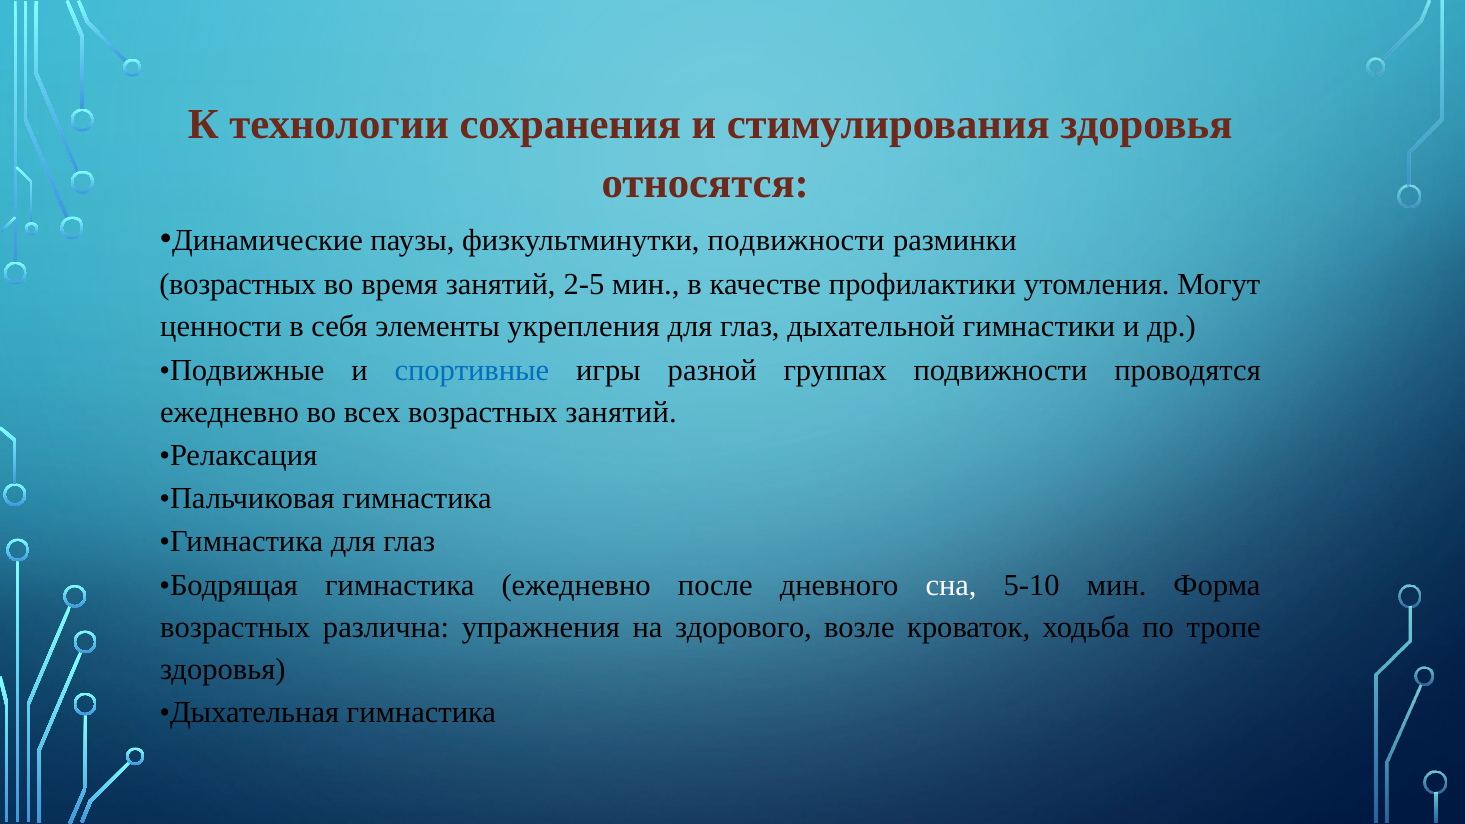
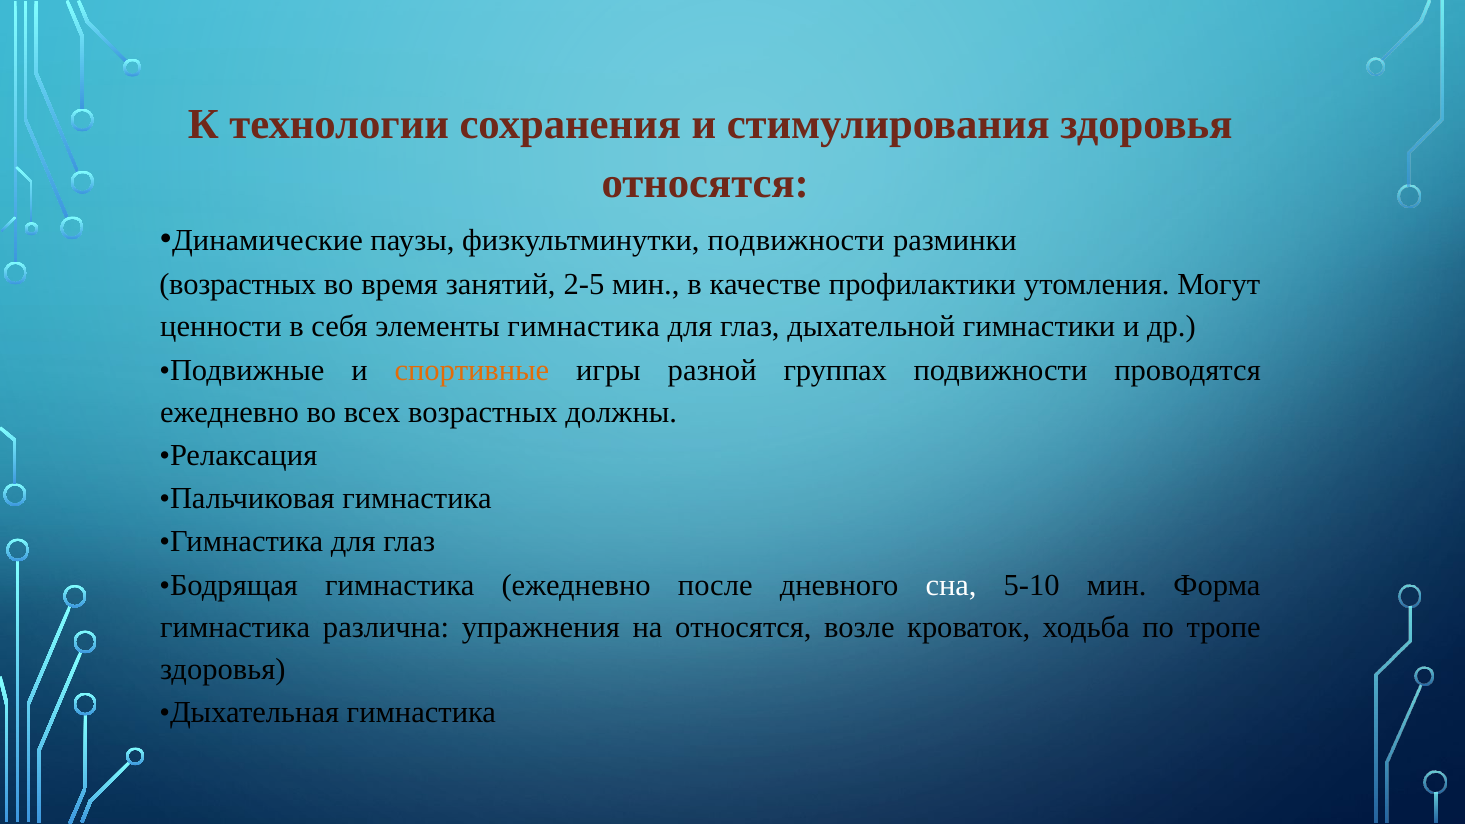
элементы укрепления: укрепления -> гимнастика (584, 327)
спортивные colour: blue -> orange (472, 370)
возрастных занятий: занятий -> должны (621, 412)
возрастных: возрастных -> гимнастика (235, 627)
на здорового: здорового -> относятся (743, 627)
